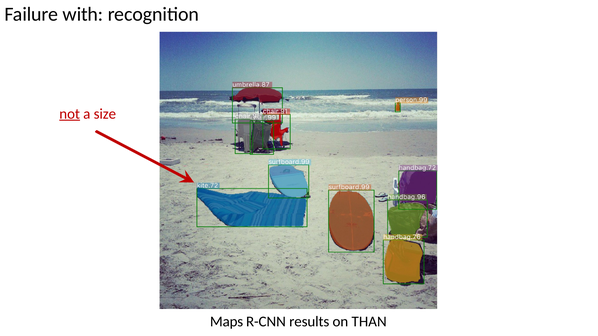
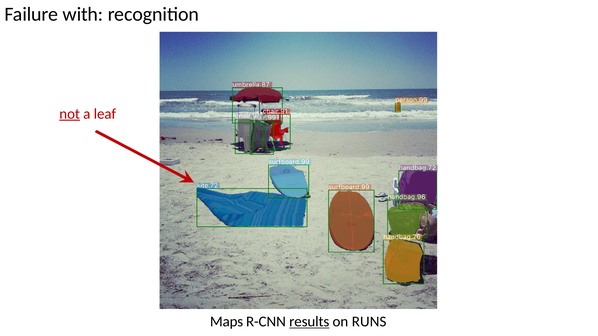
size: size -> leaf (105, 114)
results underline: none -> present (309, 322)
THAN: THAN -> RUNS (369, 322)
